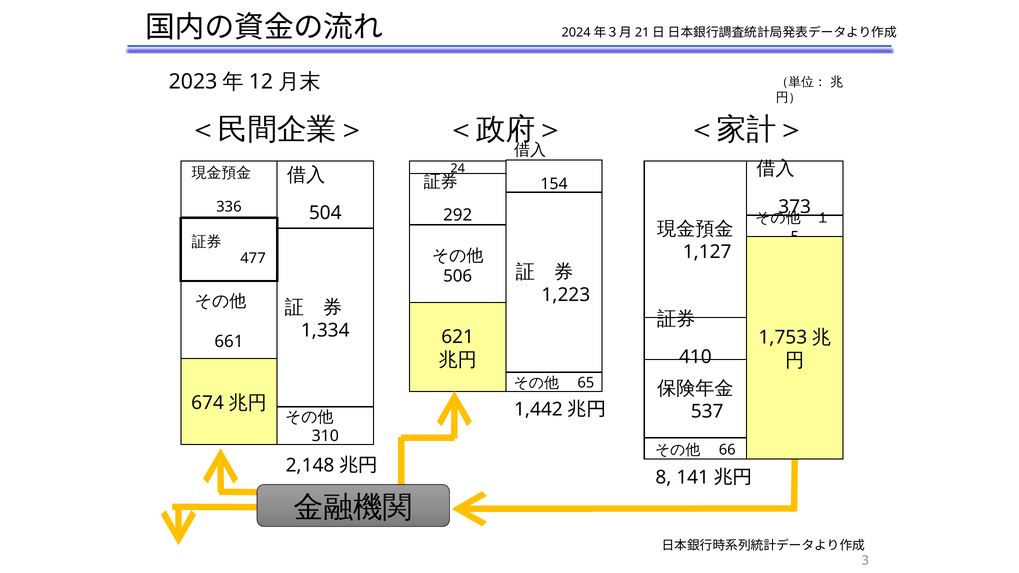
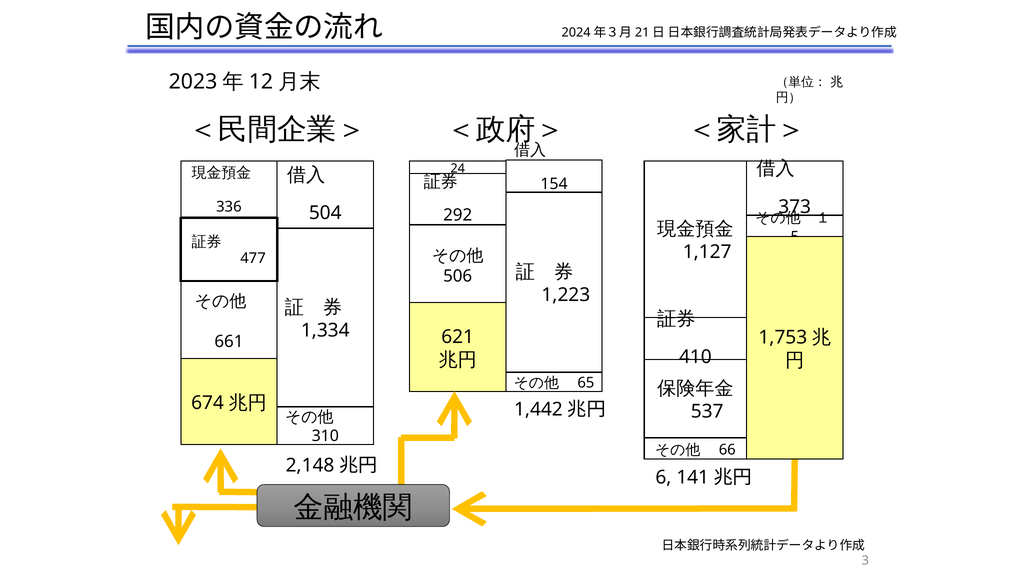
8: 8 -> 6 (663, 478)
